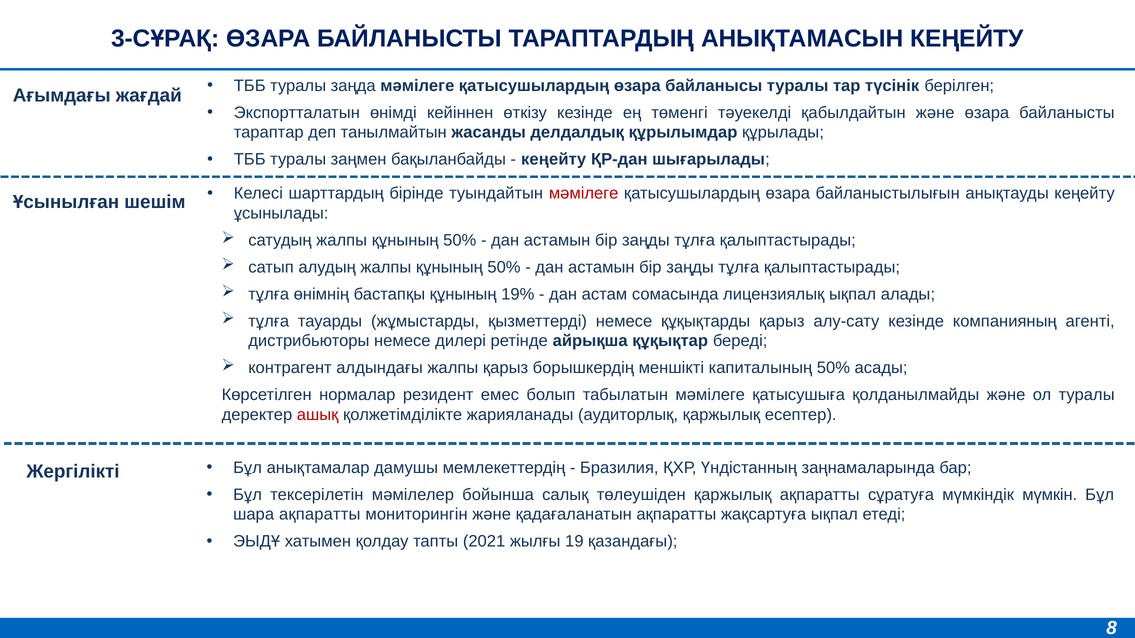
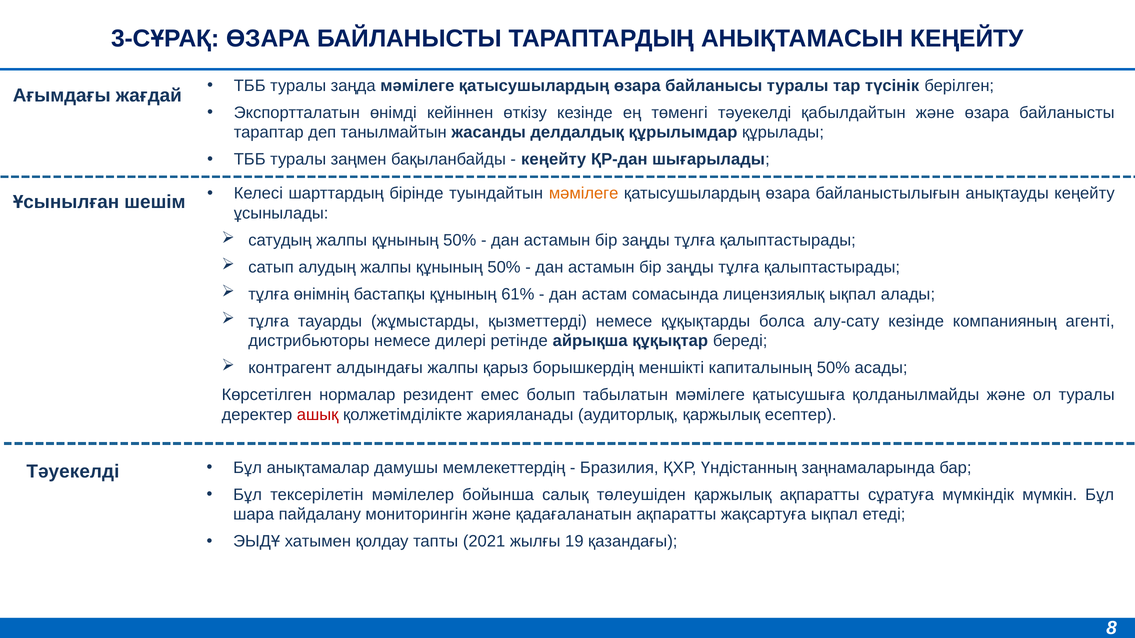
мәмілеге colour: red -> orange (584, 194)
19%: 19% -> 61% (518, 294)
құқықтарды қарыз: қарыз -> болса (782, 321)
Жергілікті: Жергілікті -> Тәуекелді (73, 472)
шара ақпаратты: ақпаратты -> пайдалану (320, 515)
